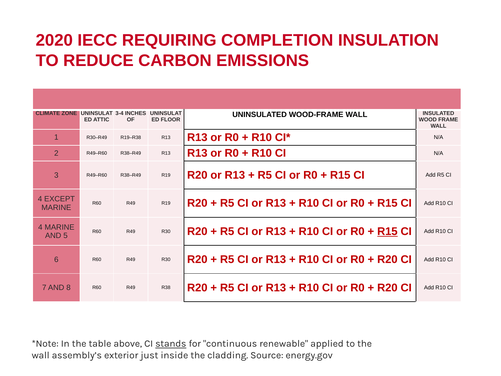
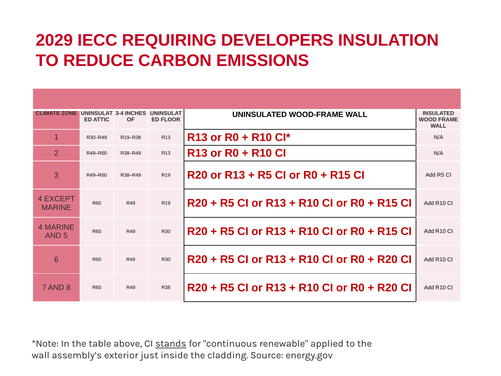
2020: 2020 -> 2029 (54, 40)
COMPLETION: COMPLETION -> DEVELOPERS (277, 40)
R15 underline: present -> none (387, 231)
